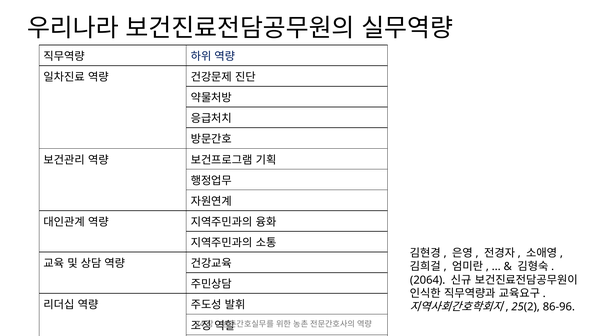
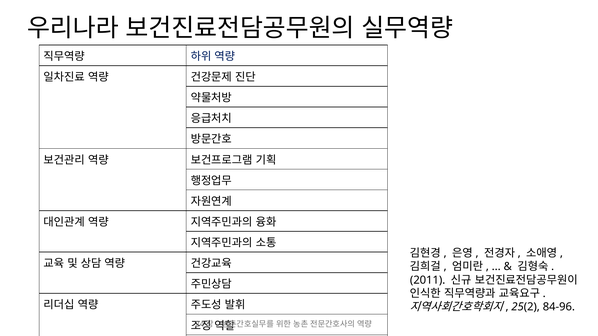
2064: 2064 -> 2011 (428, 280)
86-96: 86-96 -> 84-96 (559, 307)
